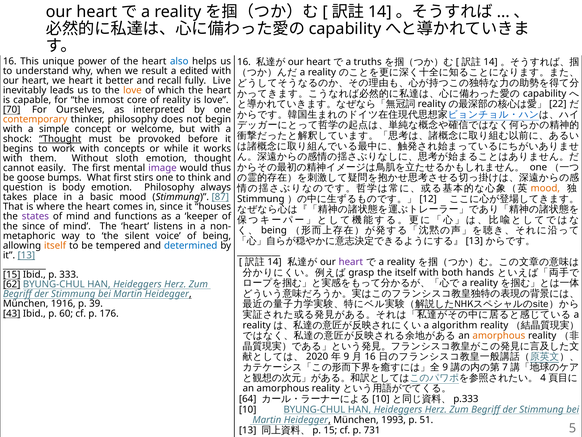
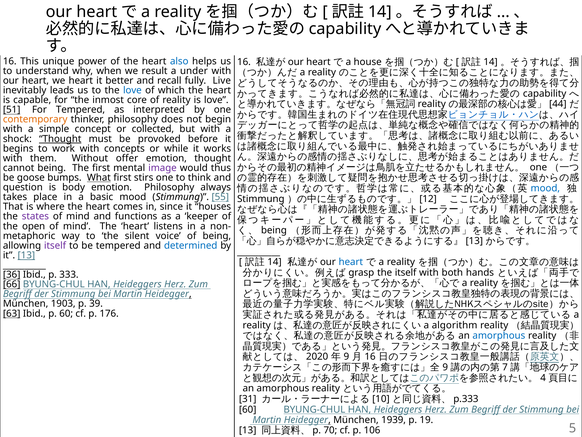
truths: truths -> house (368, 62)
edited: edited -> under (194, 71)
love colour: orange -> blue (132, 90)
22: 22 -> 44 (558, 104)
70: 70 -> 51 (12, 110)
For Ourselves: Ourselves -> Tempered (81, 110)
welcome: welcome -> collected (153, 129)
sloth: sloth -> offer (127, 158)
cannot easily: easily -> being (52, 168)
What underline: none -> present (99, 177)
mood colour: orange -> blue (545, 188)
87: 87 -> 55 (220, 197)
the since: since -> open (34, 226)
itself colour: orange -> purple (55, 245)
heart colour: purple -> blue (351, 262)
15: 15 -> 36 (12, 274)
62: 62 -> 66 (12, 284)
1916: 1916 -> 1903 (63, 303)
43: 43 -> 63 (12, 313)
amorphous colour: orange -> blue (499, 335)
64: 64 -> 31 (248, 398)
10: 10 -> 60 (248, 409)
1993: 1993 -> 1939 (394, 420)
51: 51 -> 19 (426, 420)
p 15: 15 -> 70 (330, 430)
731: 731 -> 106 (372, 430)
